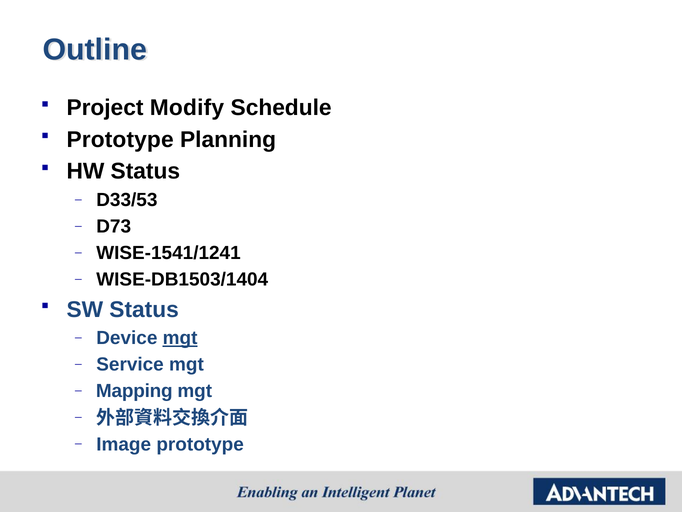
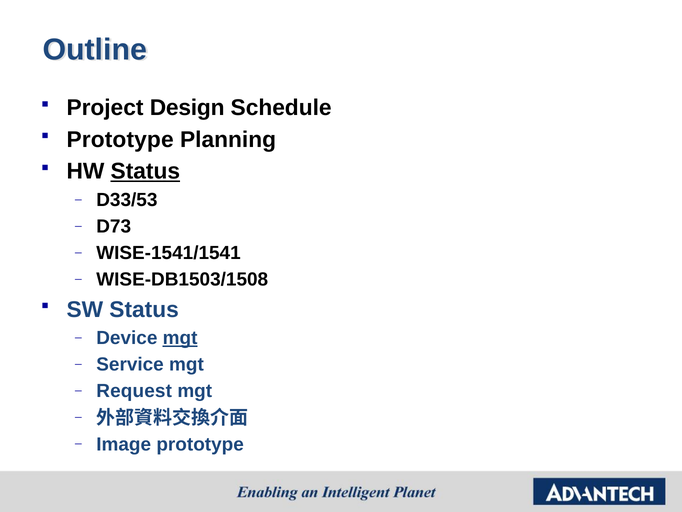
Modify: Modify -> Design (187, 108)
Status underline: none -> present (145, 171)
WISE-1541/1241: WISE-1541/1241 -> WISE-1541/1541 (169, 253)
WISE-DB1503/1404: WISE-DB1503/1404 -> WISE-DB1503/1508 (182, 279)
Mapping: Mapping -> Request (134, 391)
